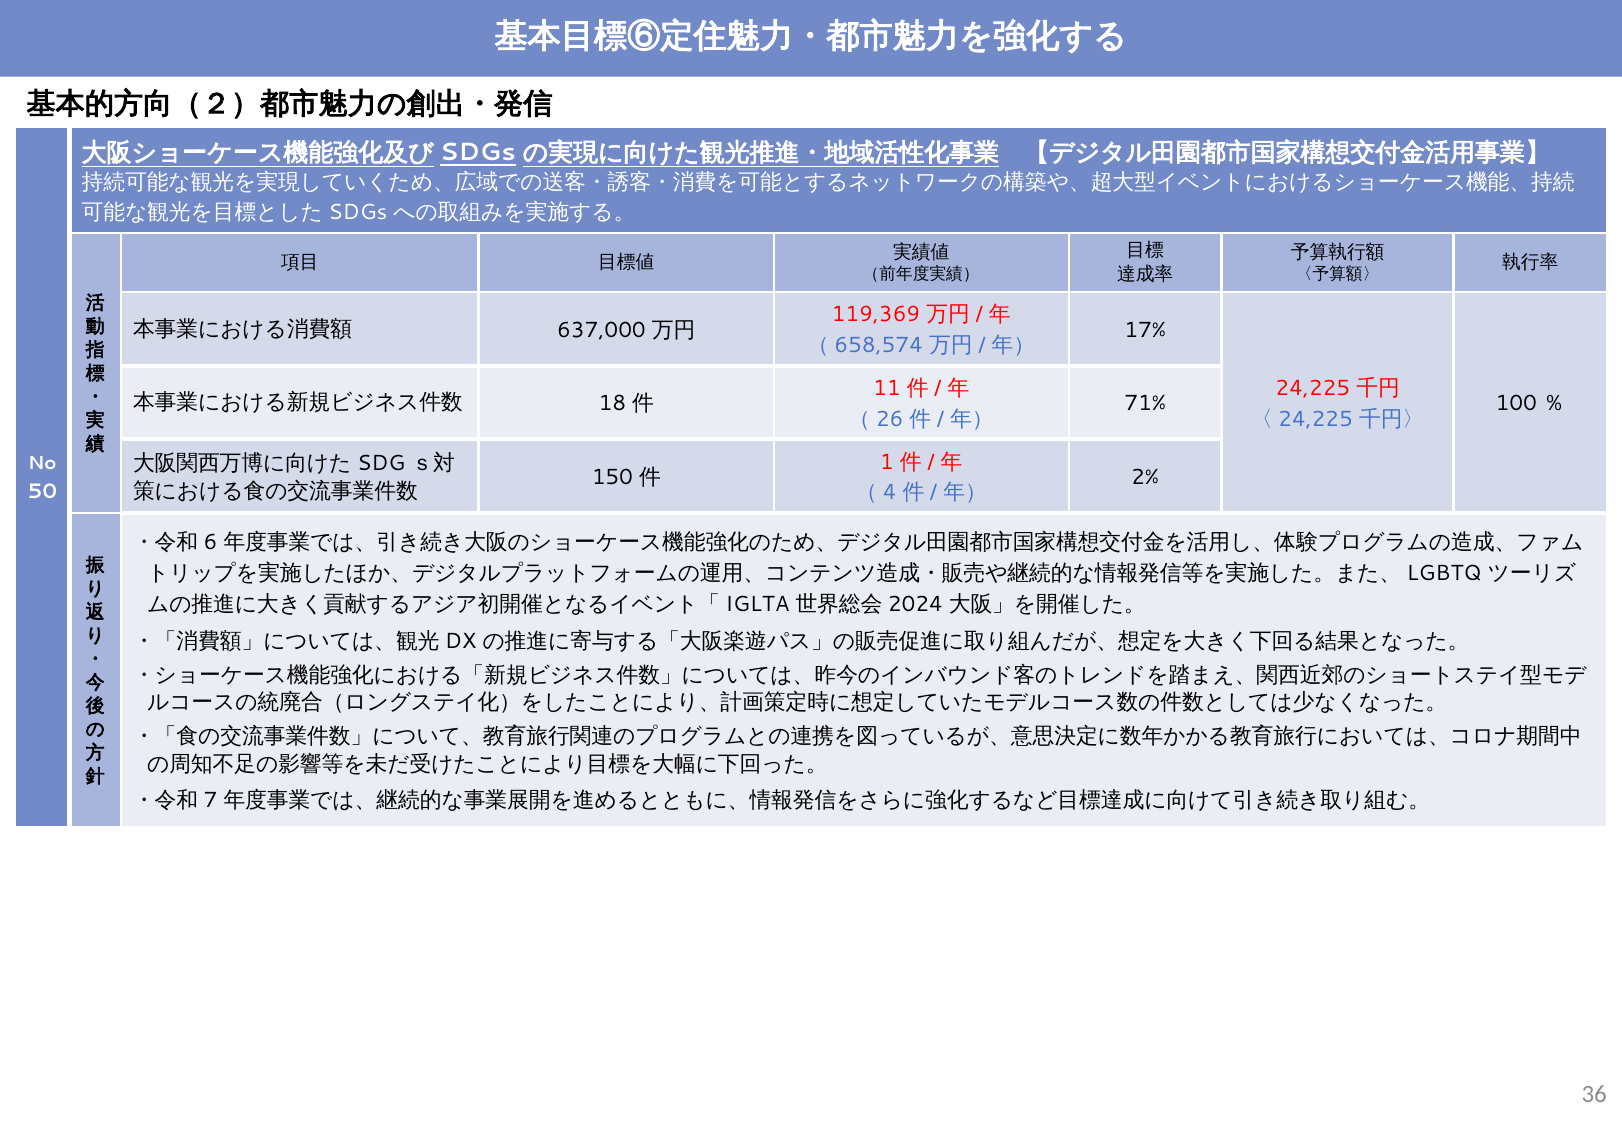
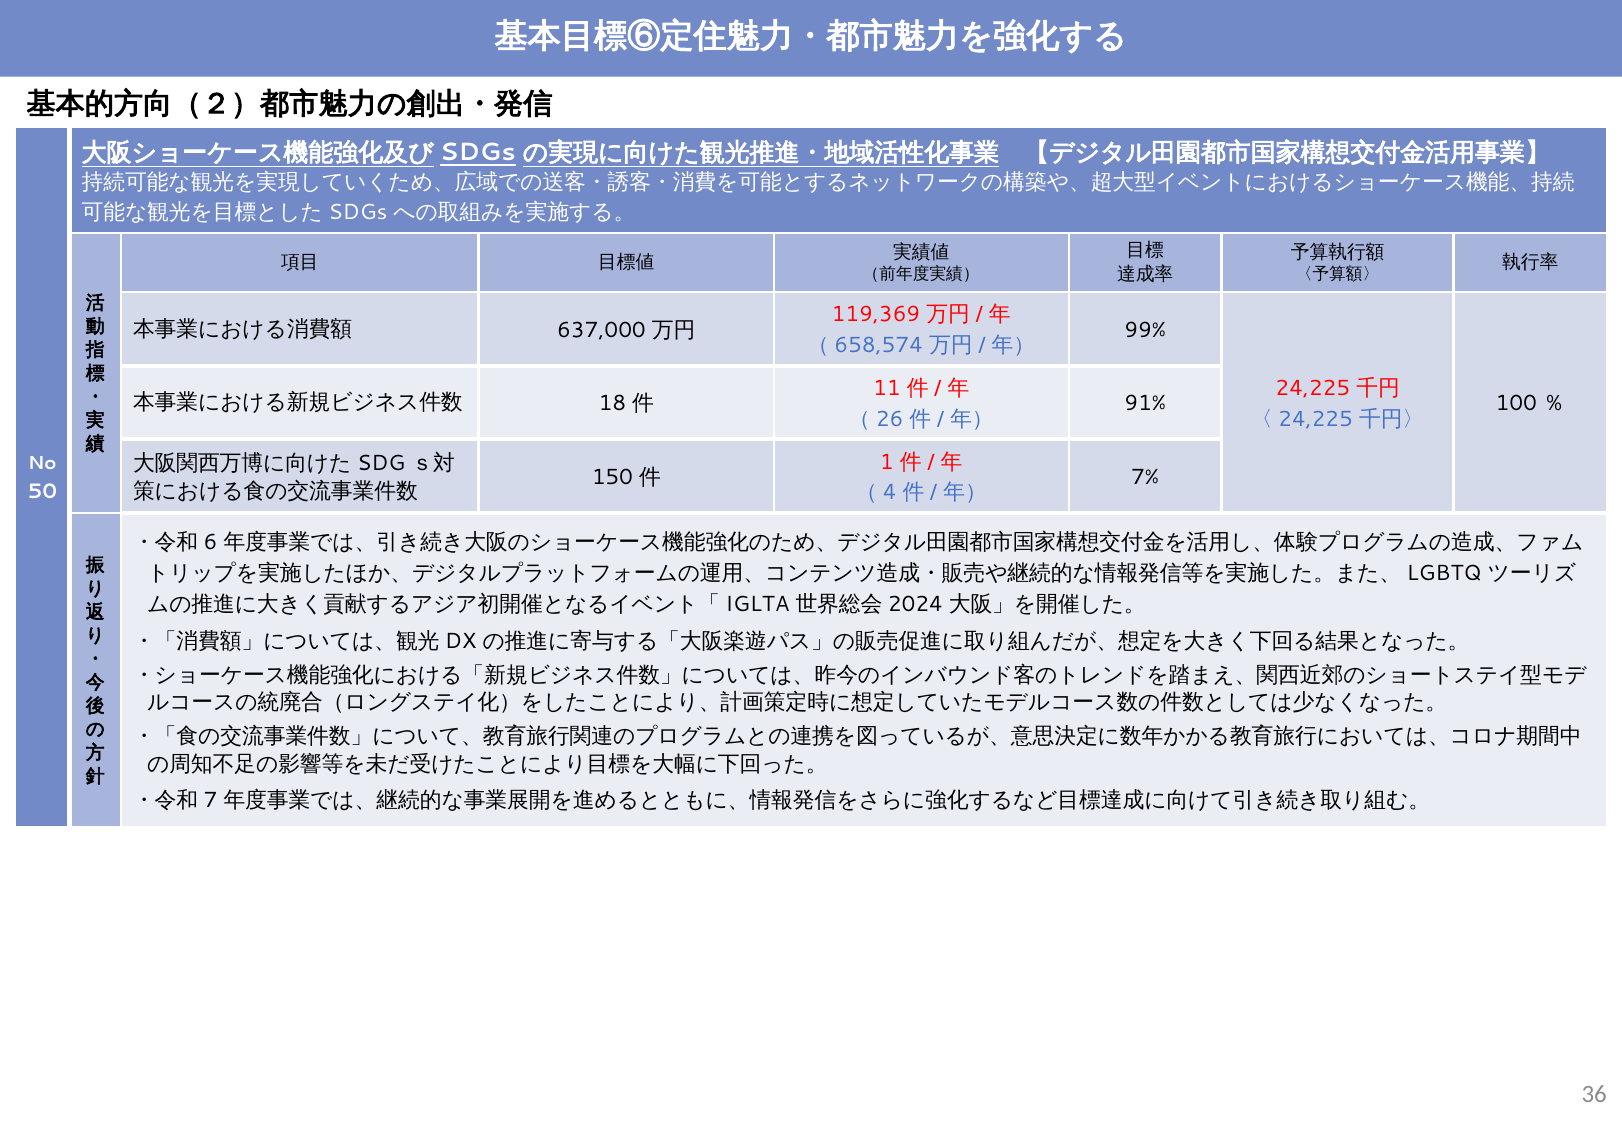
17%: 17% -> 99% (1145, 330)
71%: 71% -> 91% (1145, 404)
2%: 2% -> 7% (1145, 477)
